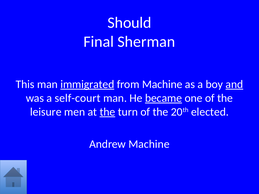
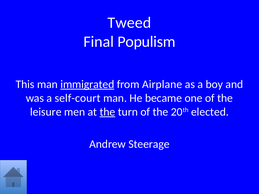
Should: Should -> Tweed (129, 23)
Sherman: Sherman -> Populism (146, 42)
from Machine: Machine -> Airplane (162, 84)
and underline: present -> none (234, 84)
became underline: present -> none (164, 98)
Andrew Machine: Machine -> Steerage (149, 144)
